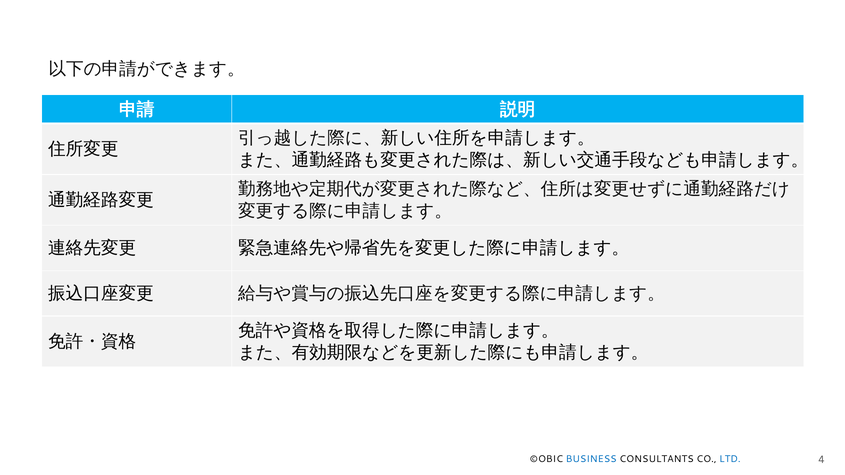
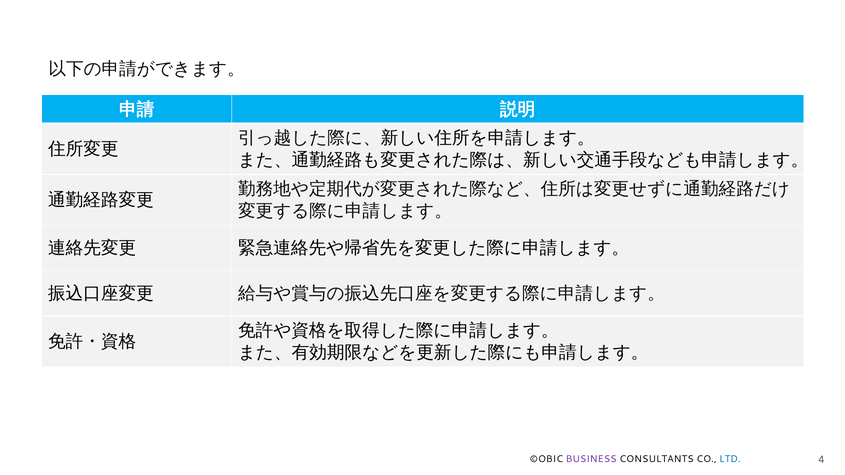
BUSINESS colour: blue -> purple (591, 460)
